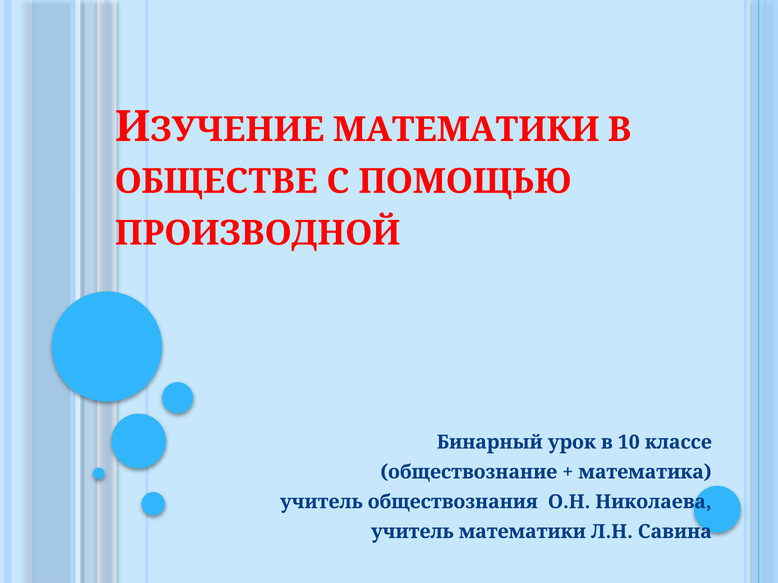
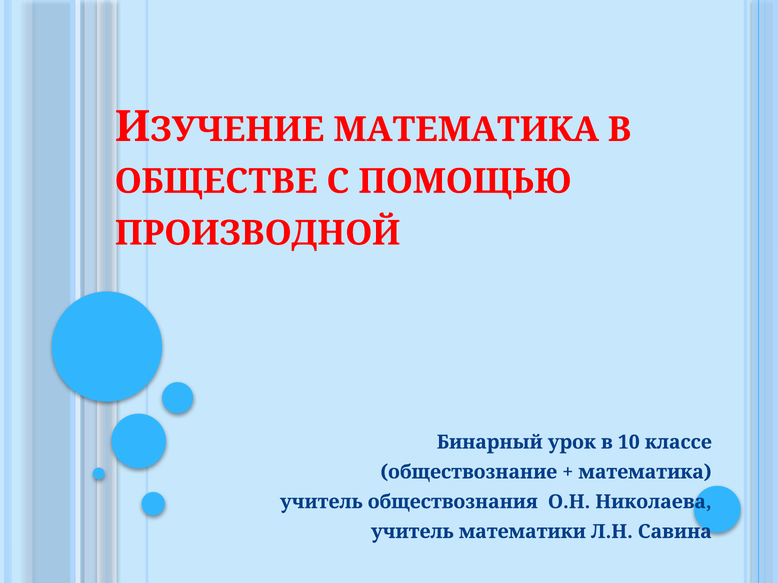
МАТЕМАТИКИ: МАТЕМАТИКИ -> МАТЕМАТИКА (466, 130)
